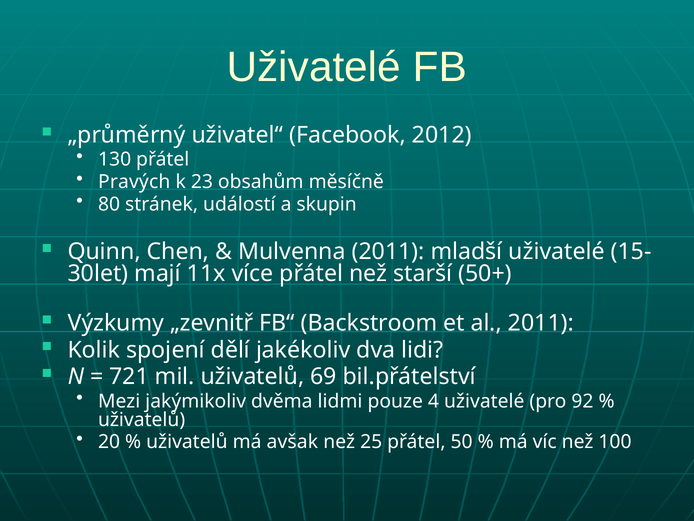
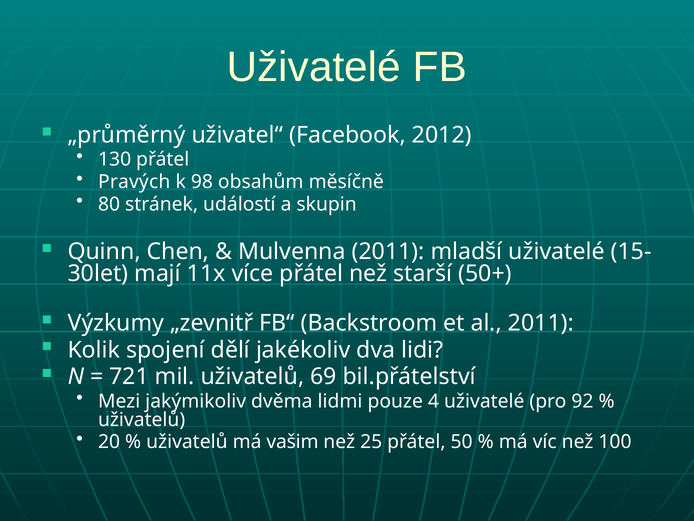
23: 23 -> 98 (202, 182)
avšak: avšak -> vašim (292, 442)
